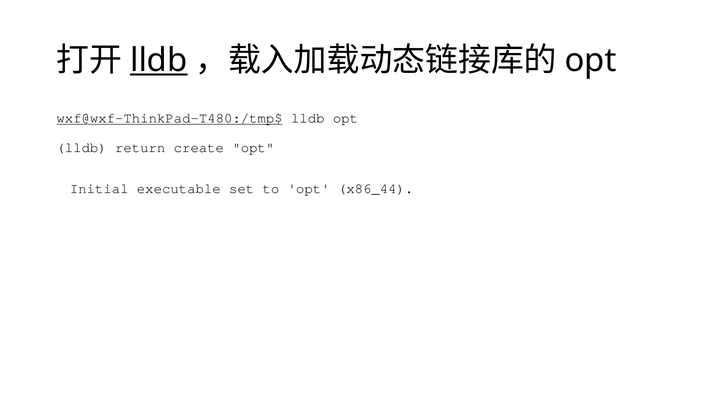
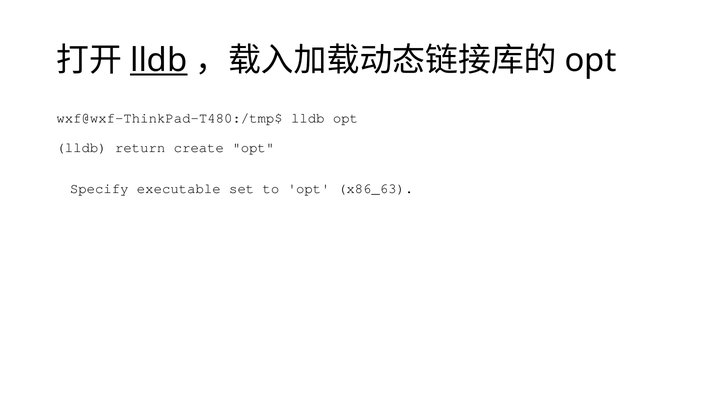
wxf@wxf-ThinkPad-T480:/tmp$ underline: present -> none (170, 118)
Initial: Initial -> Specify (99, 189)
x86_44: x86_44 -> x86_63 (376, 189)
